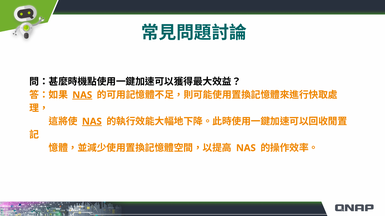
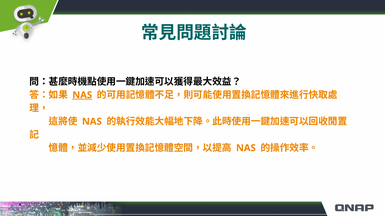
NAS underline: present -> none (92, 122)
